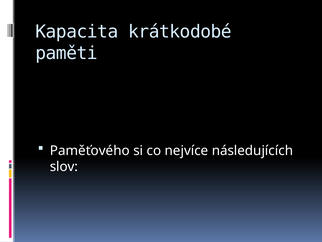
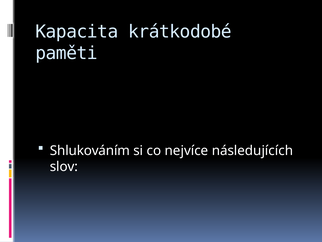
Paměťového: Paměťového -> Shlukováním (90, 150)
